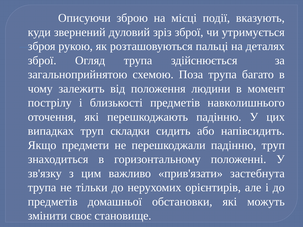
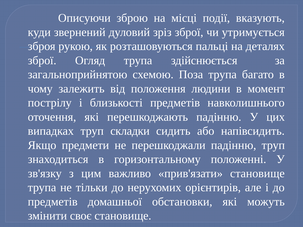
прив'язати застебнута: застебнута -> становище (257, 174)
